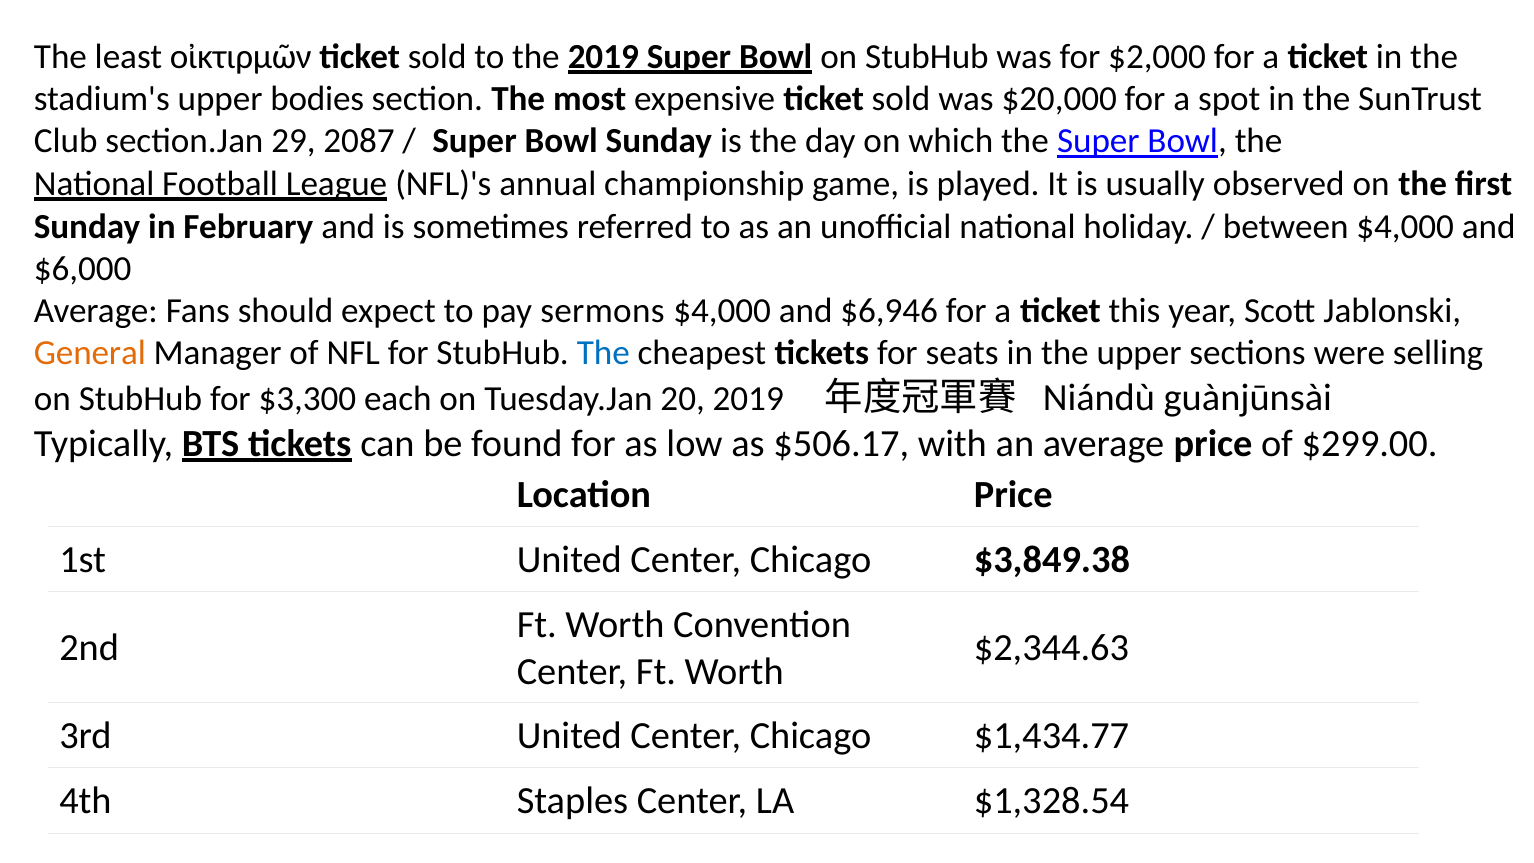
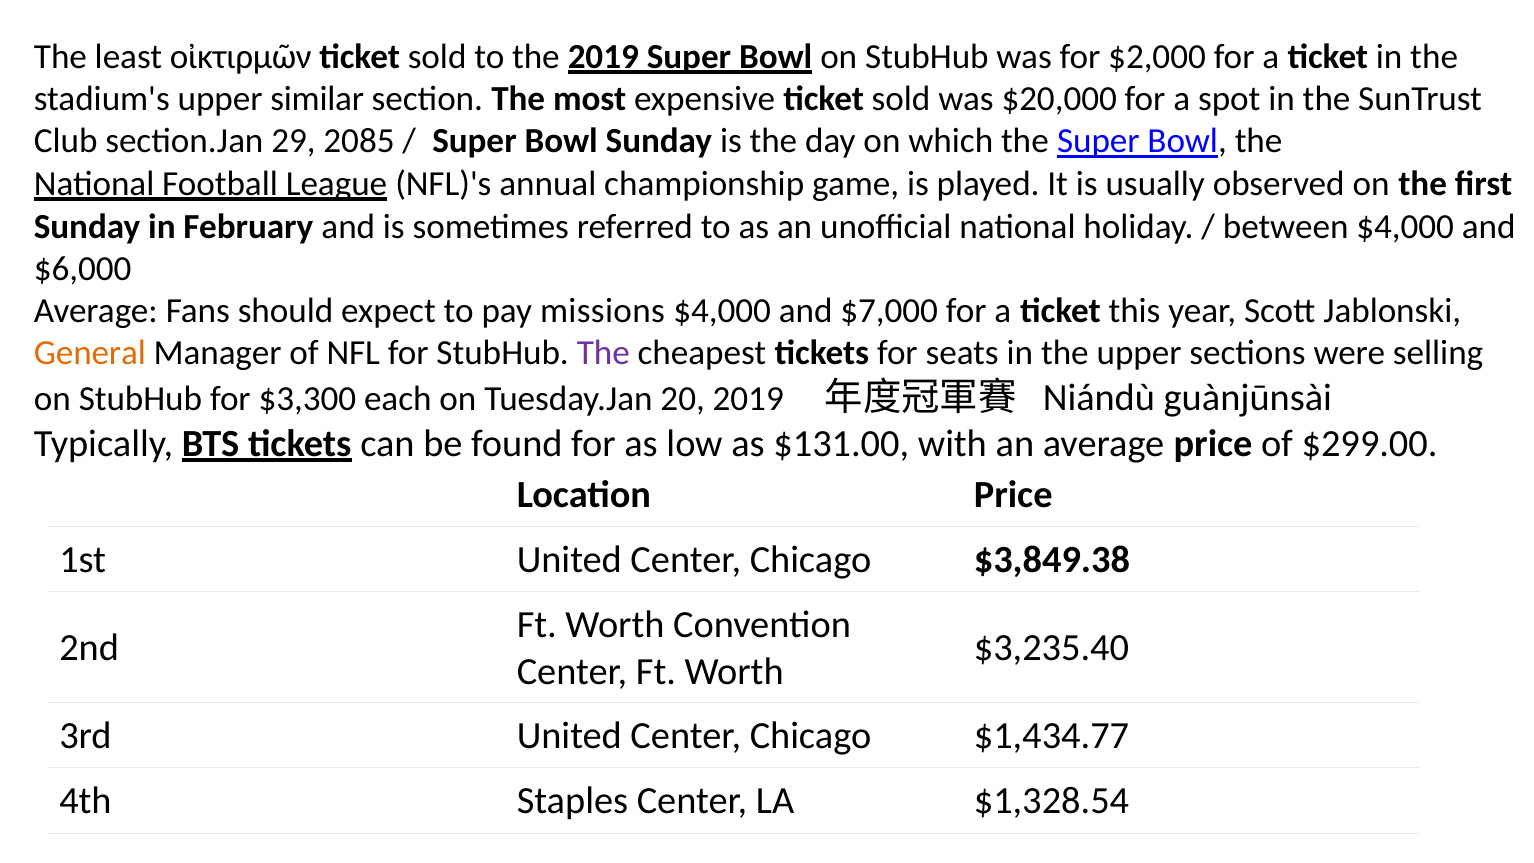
bodies: bodies -> similar (317, 99)
2087: 2087 -> 2085 (359, 141)
sermons: sermons -> missions (602, 311)
$6,946: $6,946 -> $7,000 (889, 311)
The colour: blue -> purple (603, 353)
$506.17: $506.17 -> $131.00 (841, 444)
$2,344.63: $2,344.63 -> $3,235.40 (1051, 648)
